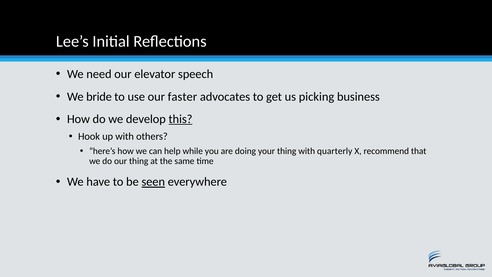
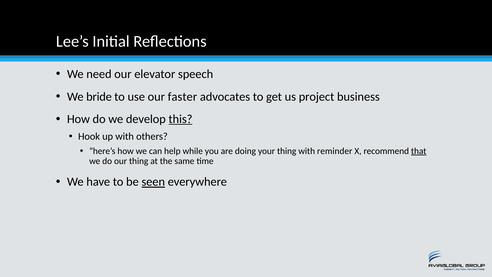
picking: picking -> project (317, 97)
quarterly: quarterly -> reminder (335, 151)
that underline: none -> present (419, 151)
